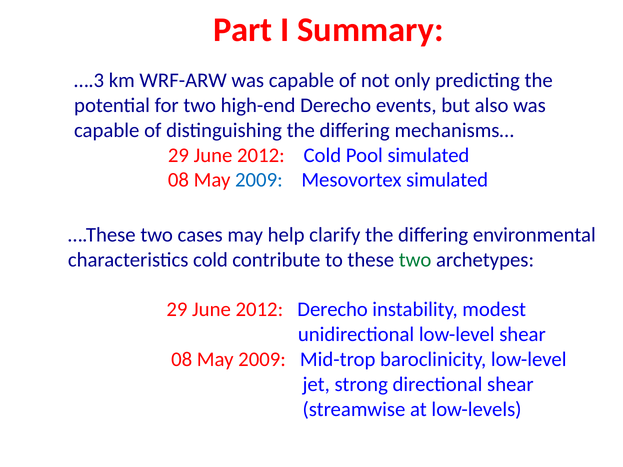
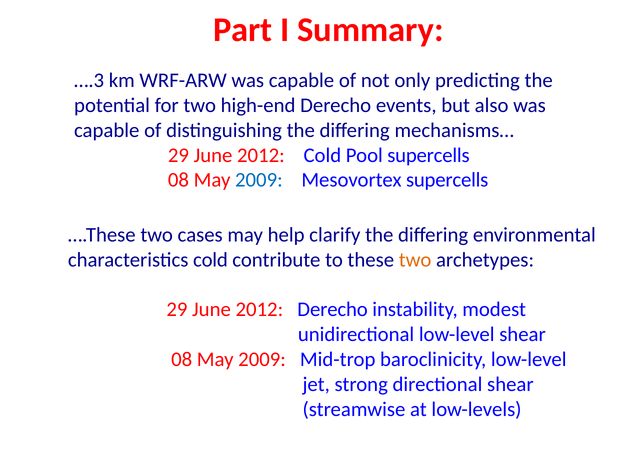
Pool simulated: simulated -> supercells (428, 155)
Mesovortex simulated: simulated -> supercells (447, 180)
two colour: green -> orange (415, 260)
